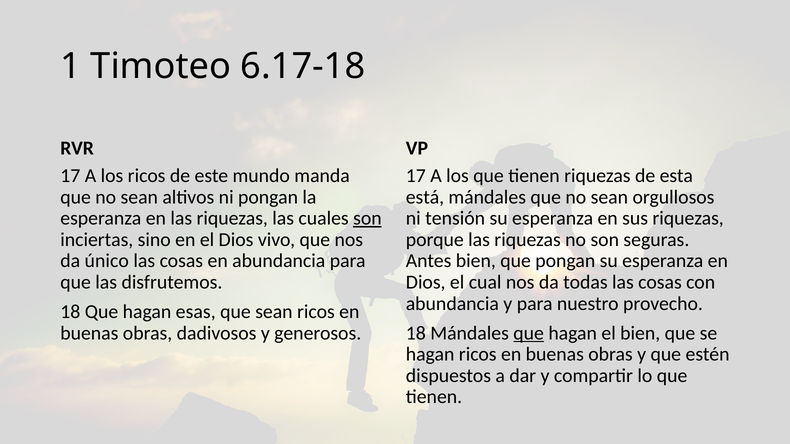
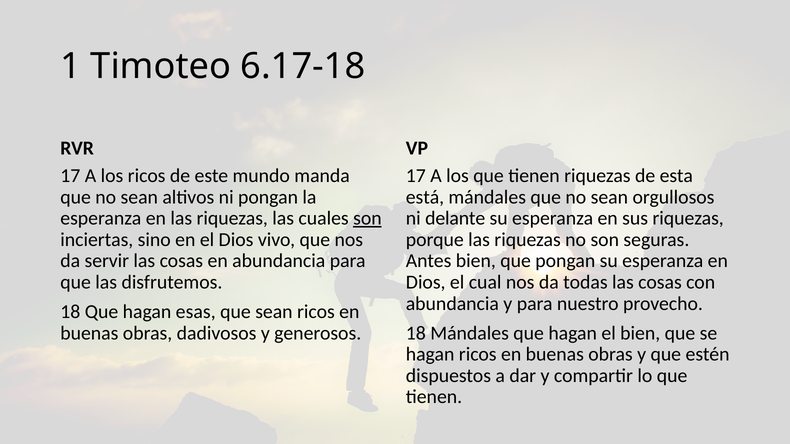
tensión: tensión -> delante (455, 218)
único: único -> servir (107, 261)
que underline: present -> none (529, 333)
